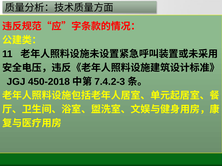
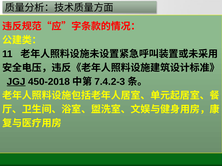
JGJ underline: none -> present (16, 82)
